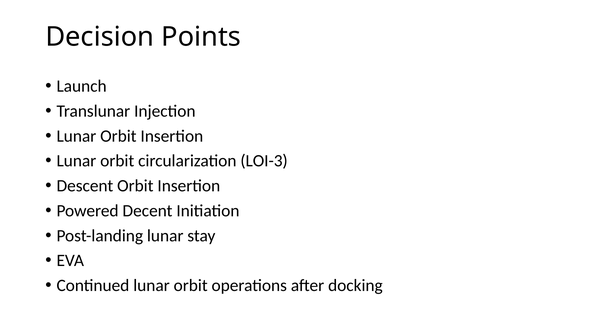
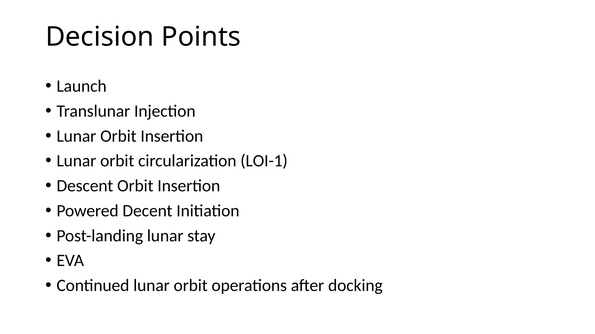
LOI-3: LOI-3 -> LOI-1 (264, 161)
